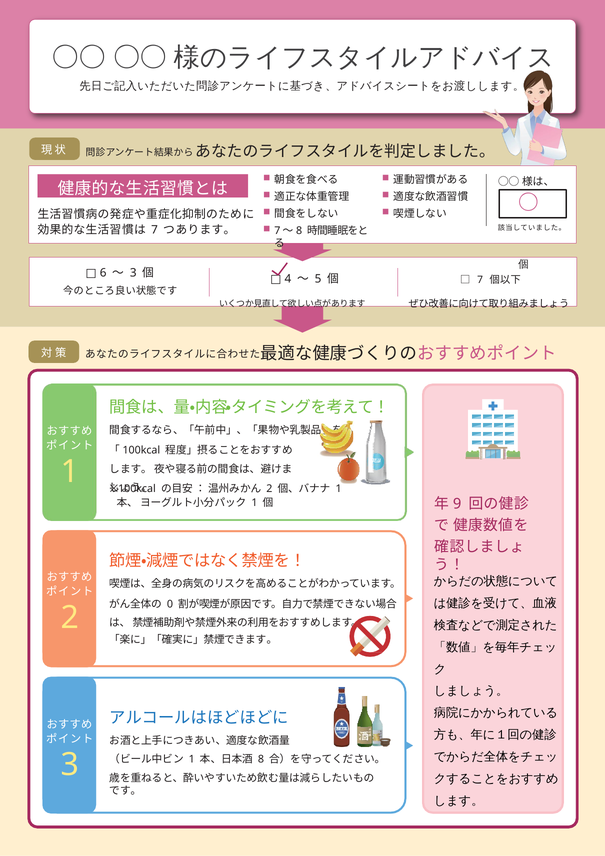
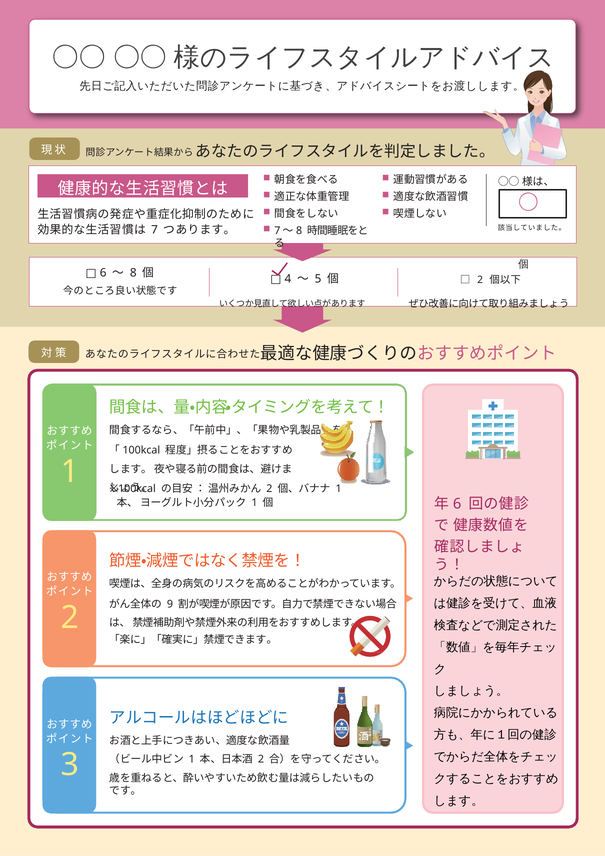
3: 3 -> 8 (133, 273)
7: 7 -> 2 (480, 280)
9: 9 -> 6 (457, 504)
0: 0 -> 9 (170, 604)
8: 8 -> 2 (261, 760)
